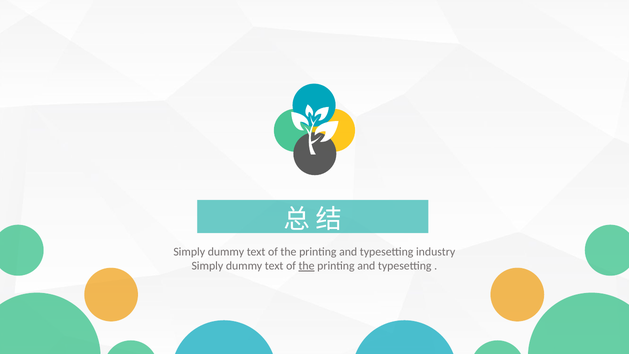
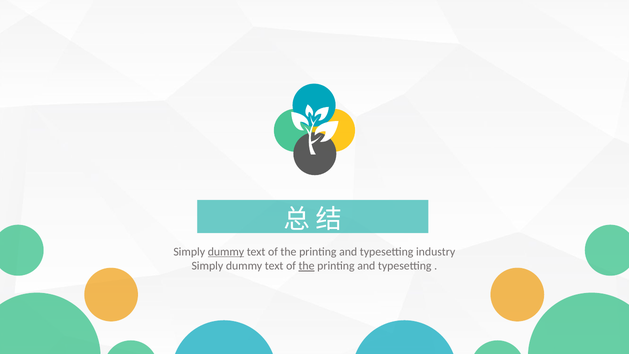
dummy underline: none -> present (226, 252)
